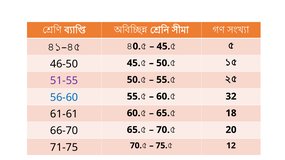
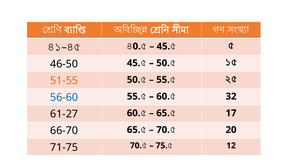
51-55 colour: purple -> orange (64, 81)
18: 18 -> 17 (231, 113)
61-61: 61-61 -> 61-27 (64, 114)
